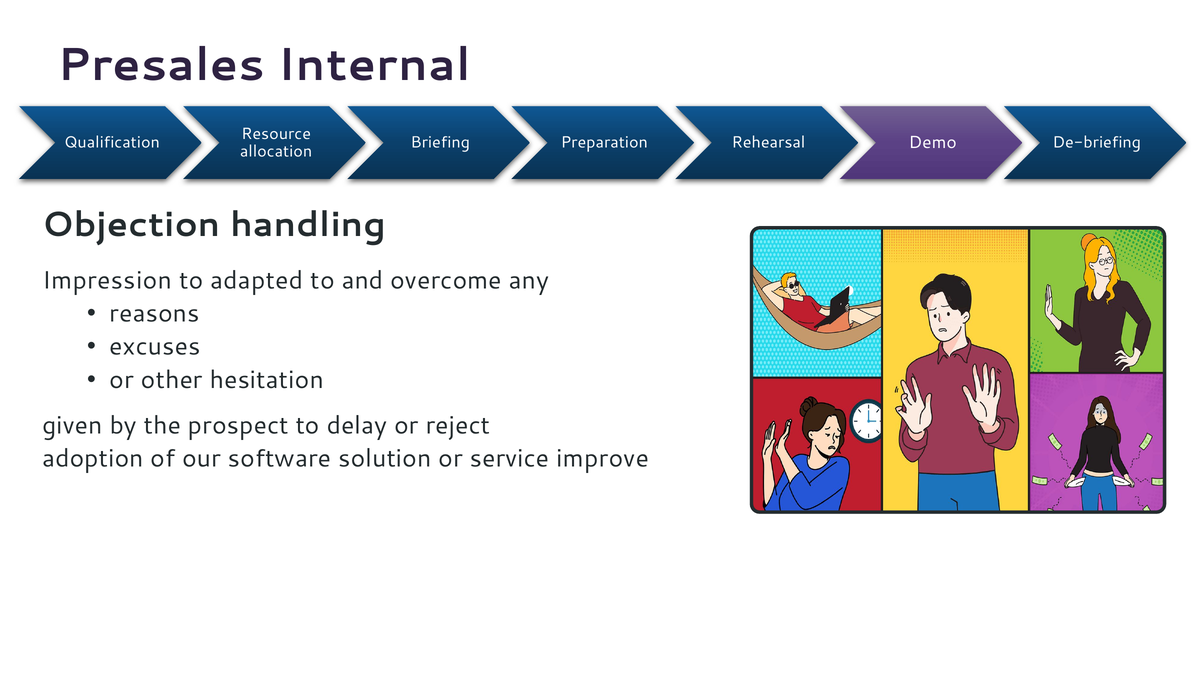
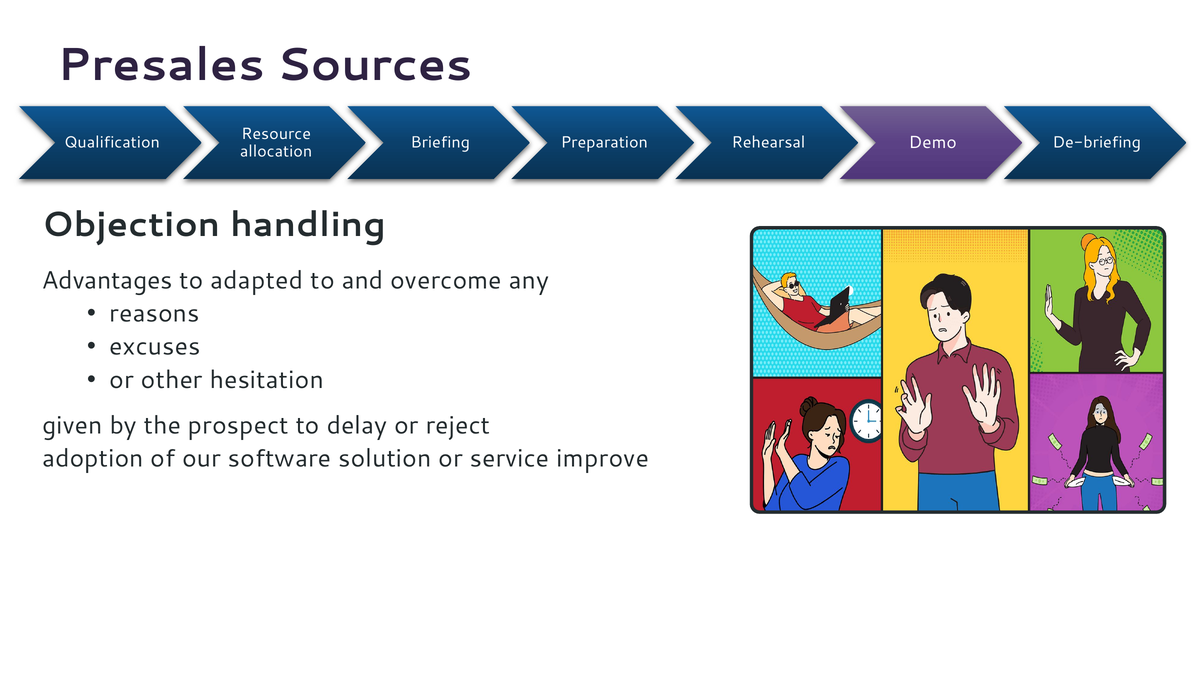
Internal: Internal -> Sources (375, 65)
Impression: Impression -> Advantages (107, 280)
